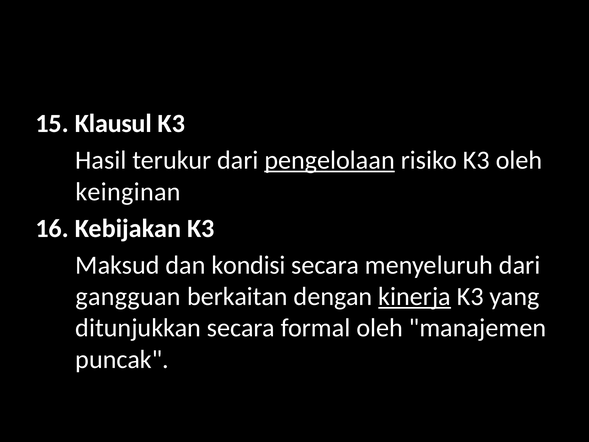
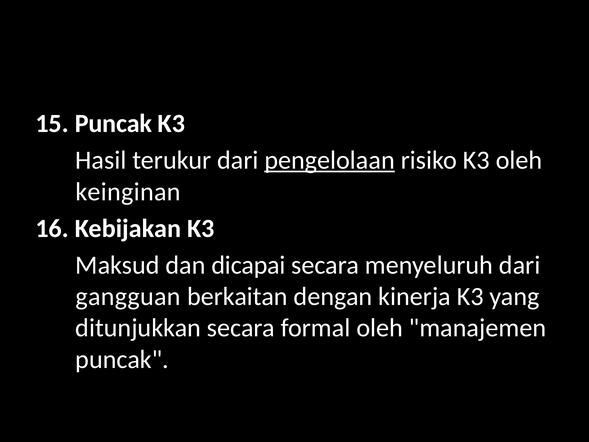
15 Klausul: Klausul -> Puncak (113, 124)
kondisi: kondisi -> dicapai (248, 265)
kinerja underline: present -> none (415, 296)
